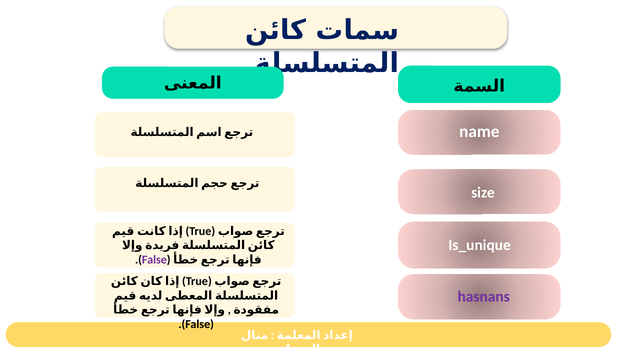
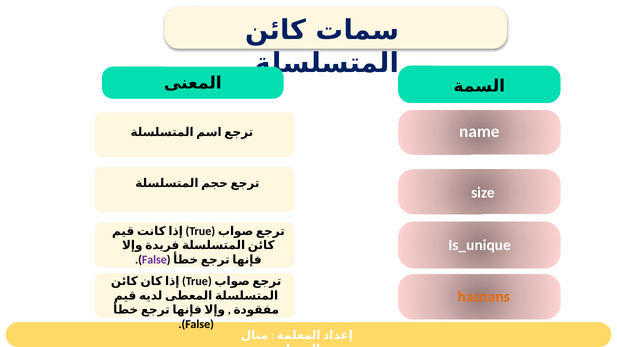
hasnans colour: purple -> orange (484, 297)
